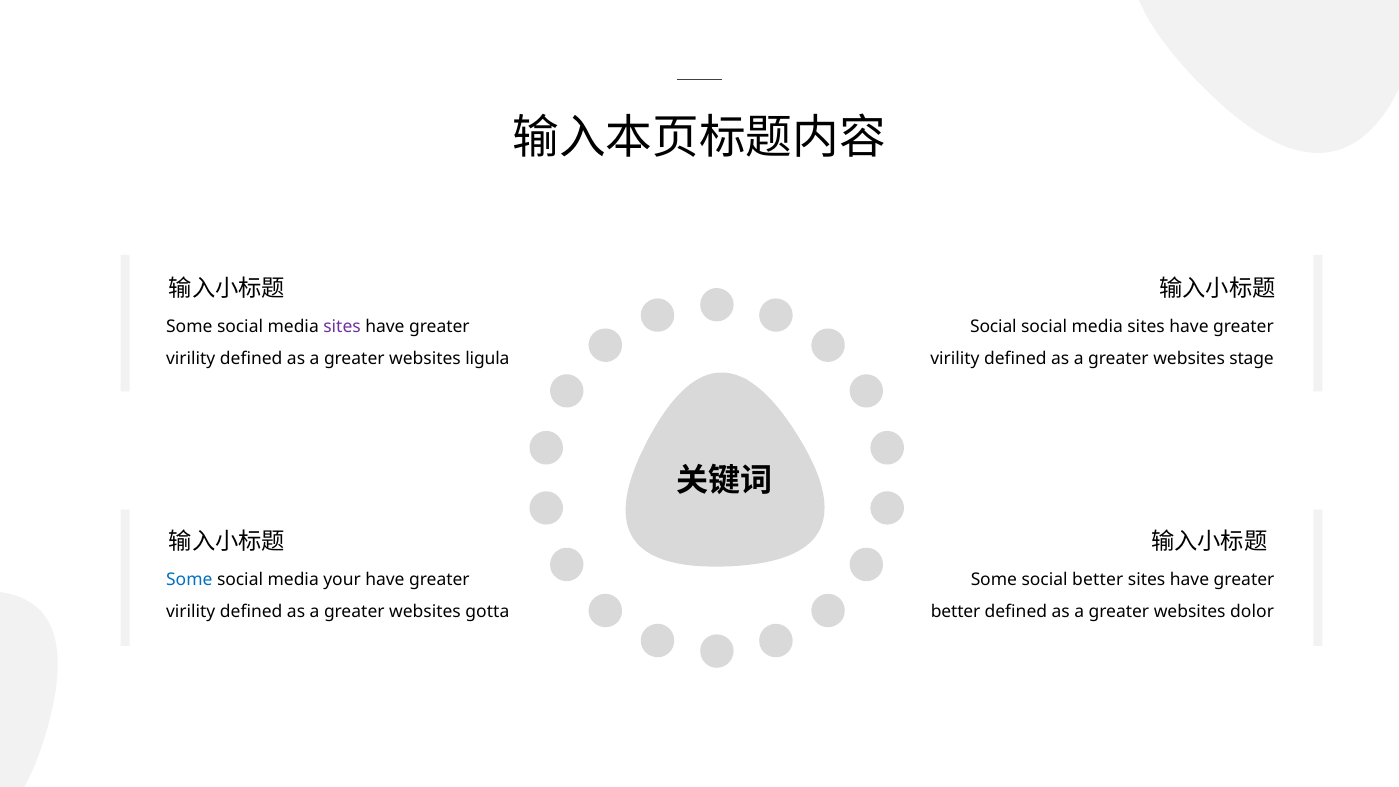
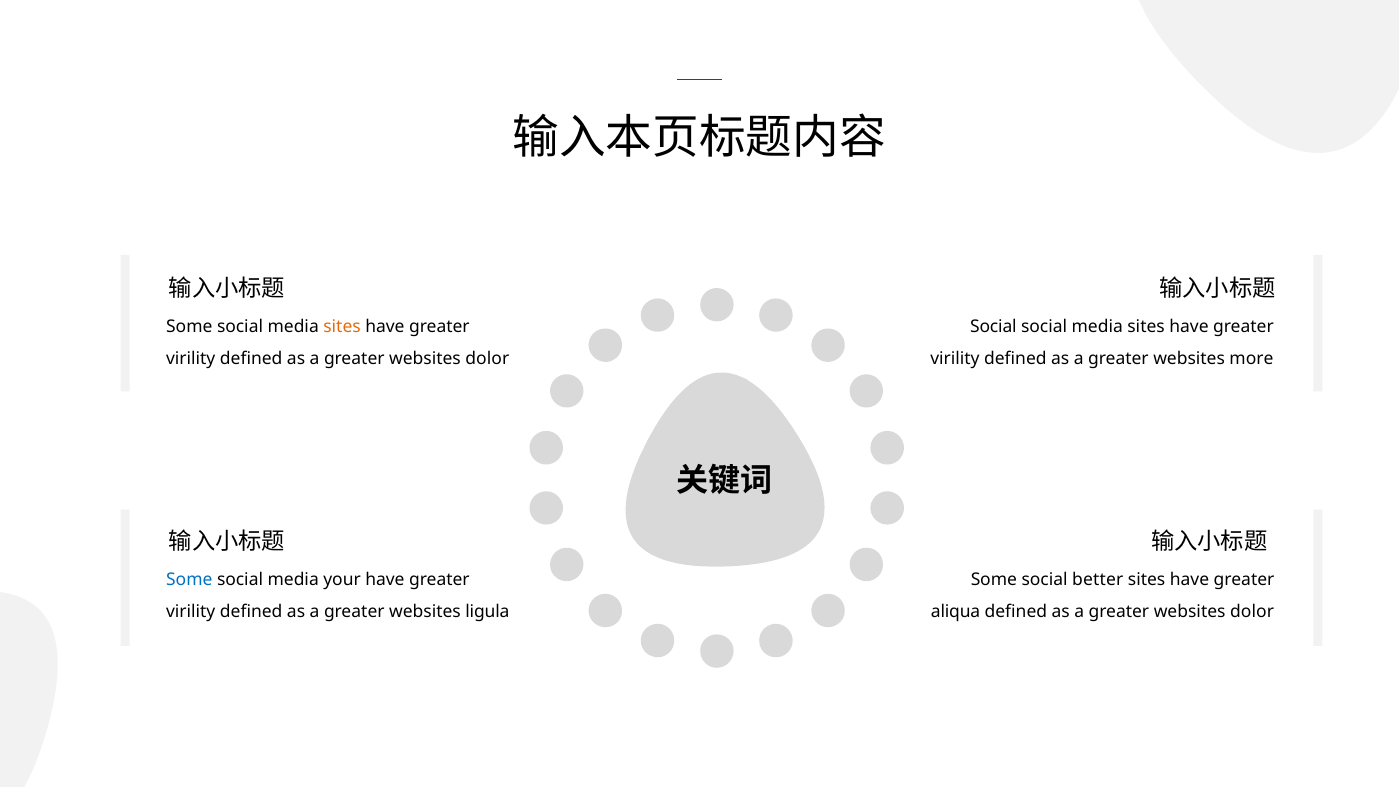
sites colour: purple -> orange (342, 327)
ligula: ligula -> dolor (487, 359)
stage: stage -> more (1252, 359)
gotta: gotta -> ligula (487, 612)
better: better -> aliqua (956, 612)
